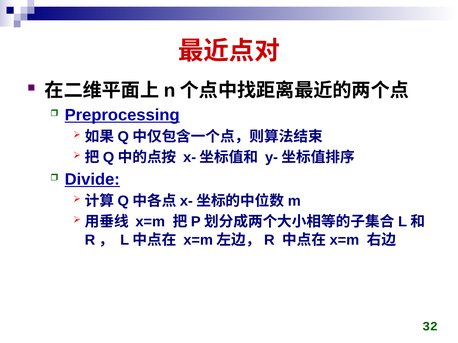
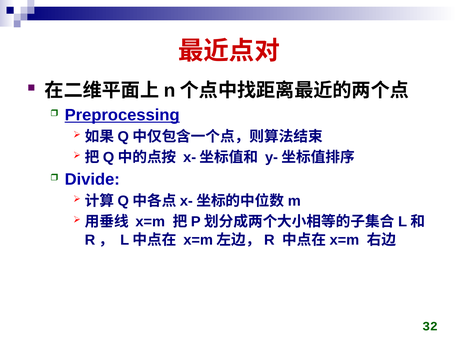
Divide underline: present -> none (92, 180)
